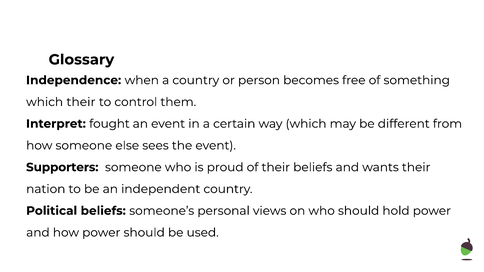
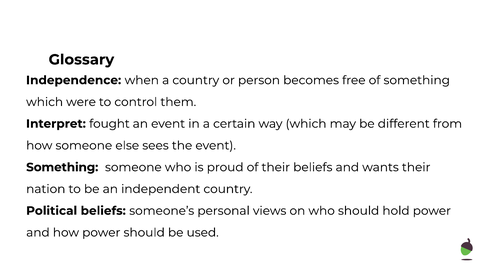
which their: their -> were (81, 102)
Supporters: Supporters -> Something (62, 167)
